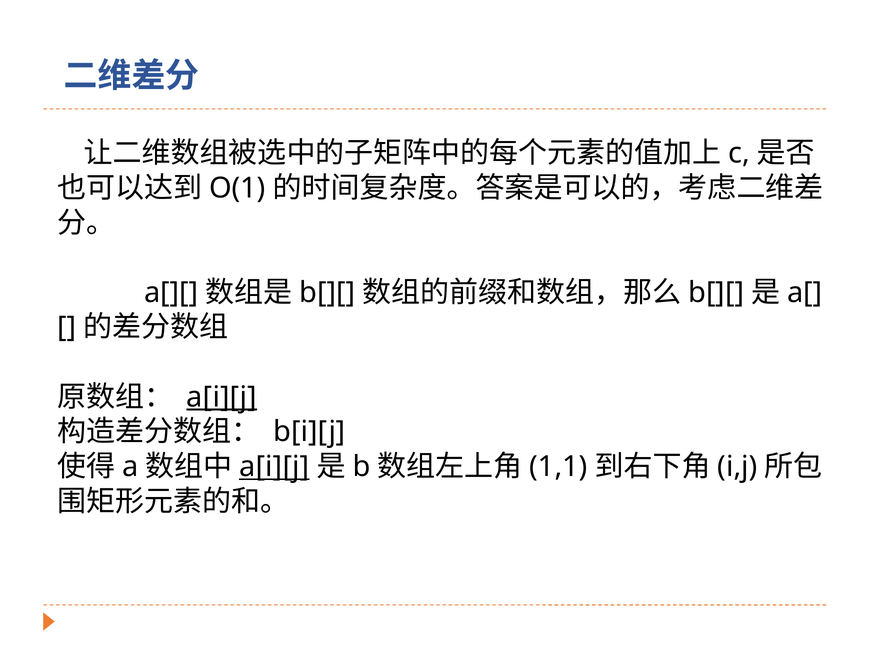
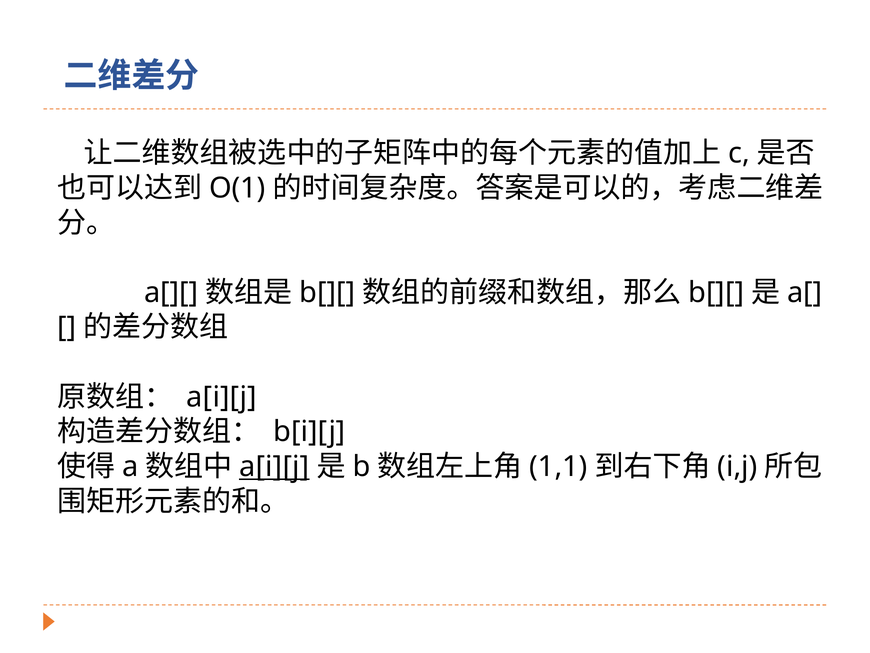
a[i][j underline: present -> none (222, 397)
